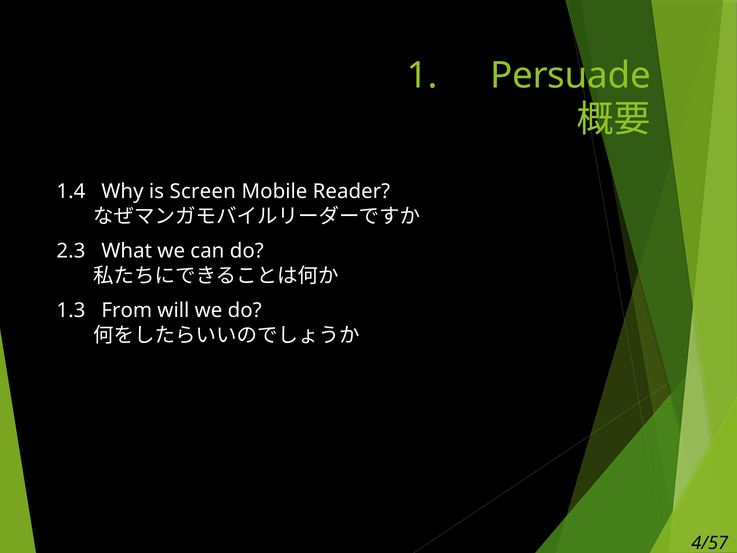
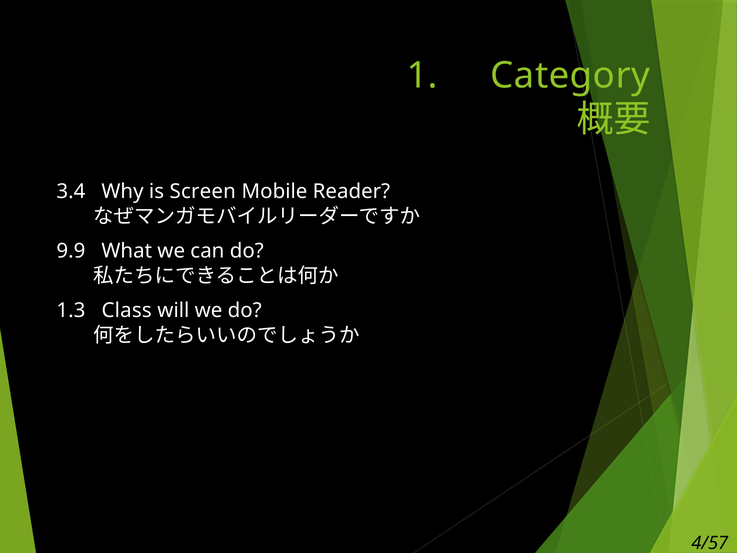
Persuade: Persuade -> Category (570, 76)
1.4: 1.4 -> 3.4 (71, 192)
2.3: 2.3 -> 9.9 (71, 251)
From: From -> Class (127, 310)
